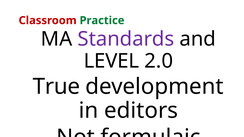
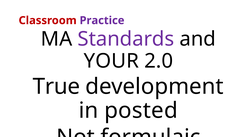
Practice colour: green -> purple (102, 20)
LEVEL: LEVEL -> YOUR (111, 61)
editors: editors -> posted (141, 111)
